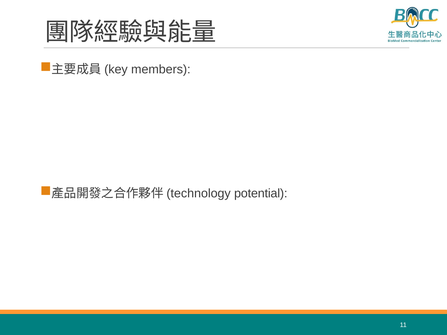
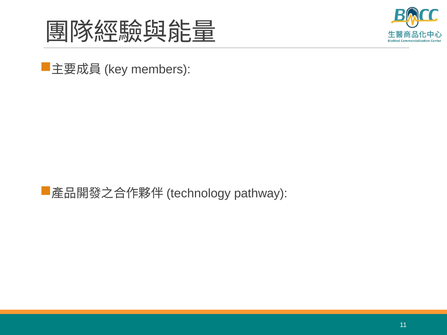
potential: potential -> pathway (261, 194)
